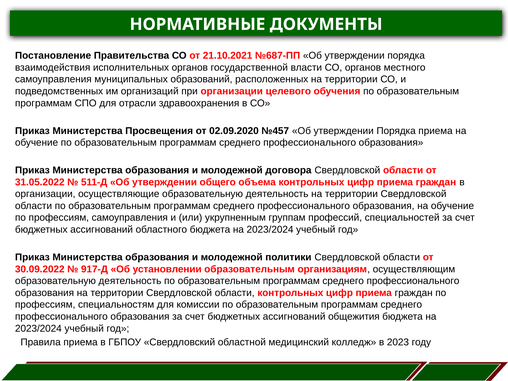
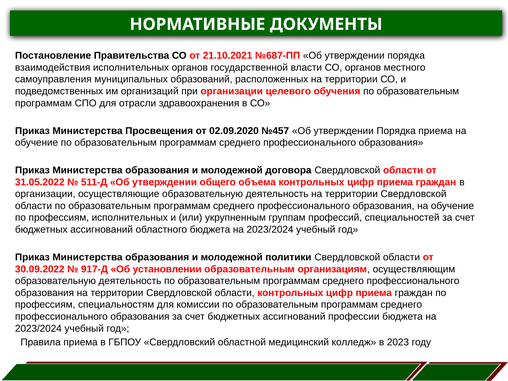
профессиям самоуправления: самоуправления -> исполнительных (130, 218)
общежития: общежития -> профессии (354, 317)
